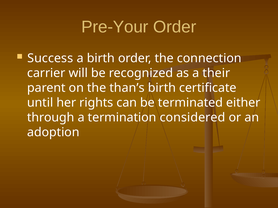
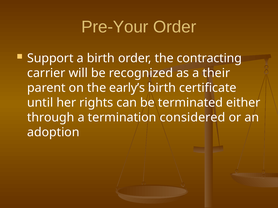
Success: Success -> Support (50, 58)
connection: connection -> contracting (209, 58)
than’s: than’s -> early’s (127, 88)
